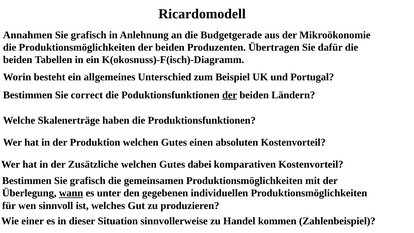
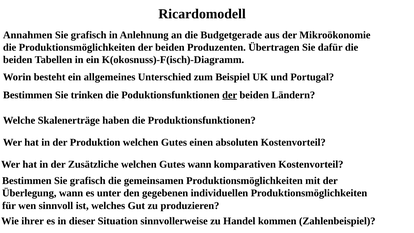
correct: correct -> trinken (87, 95)
Gutes dabei: dabei -> wann (200, 164)
wann underline: present -> none (71, 193)
einer: einer -> ihrer (33, 221)
